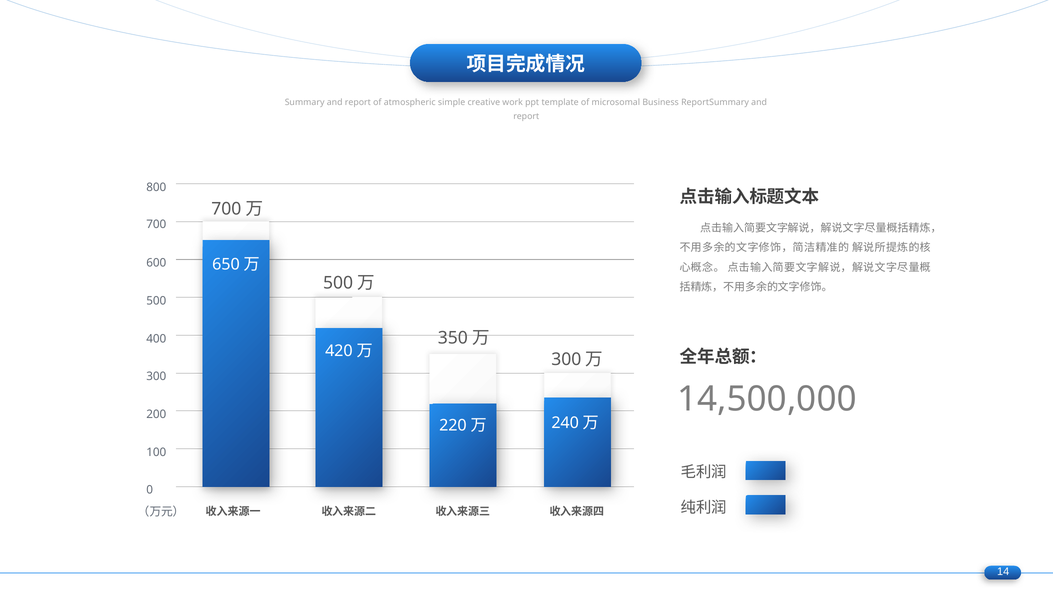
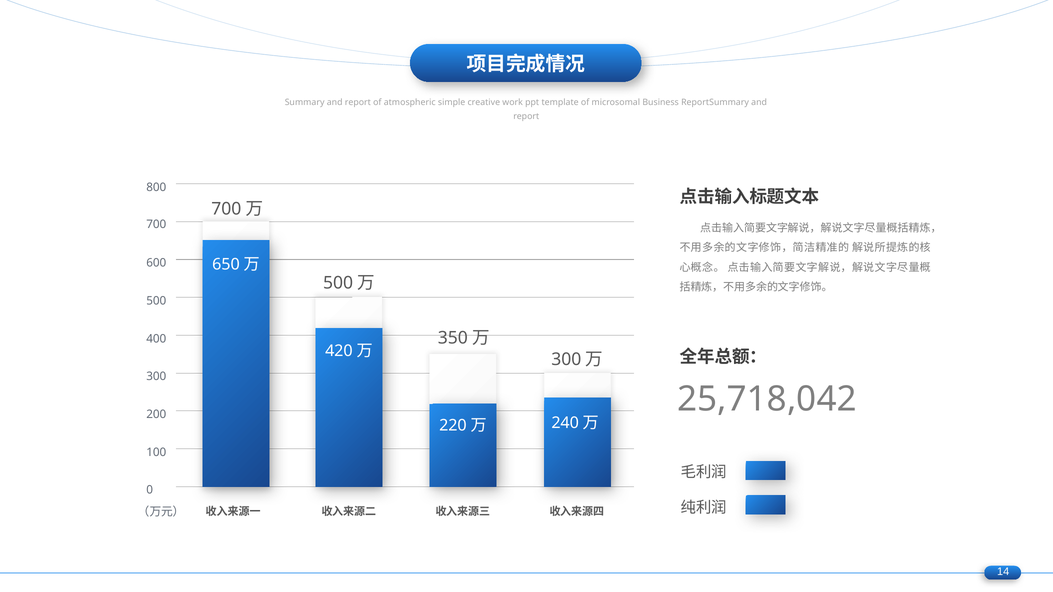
14,500,000: 14,500,000 -> 25,718,042 (767, 399)
